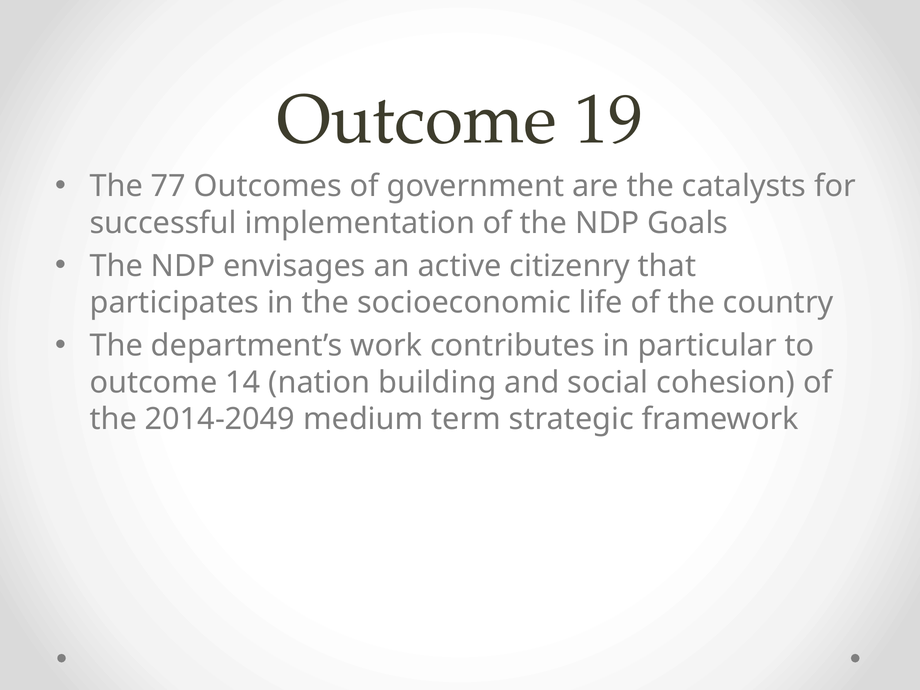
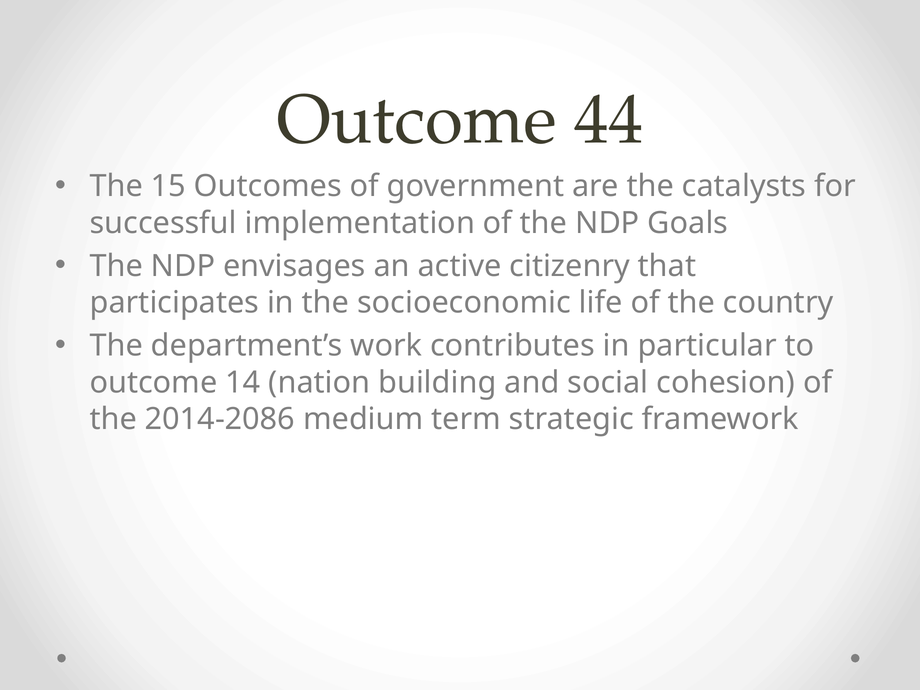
19: 19 -> 44 (609, 120)
77: 77 -> 15 (168, 186)
2014-2049: 2014-2049 -> 2014-2086 (220, 419)
